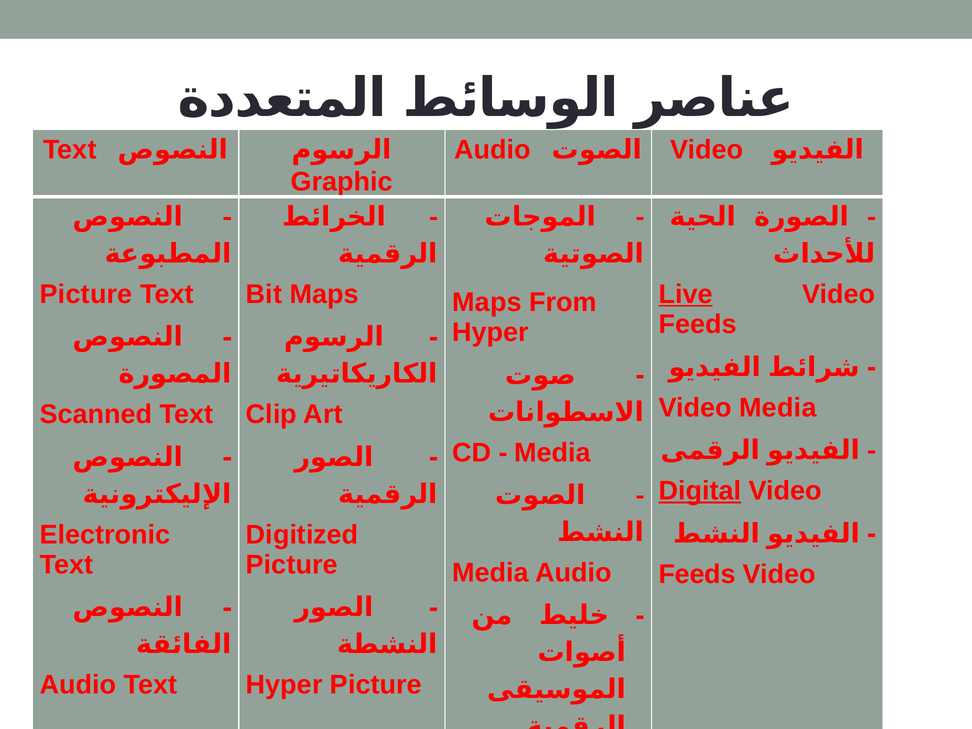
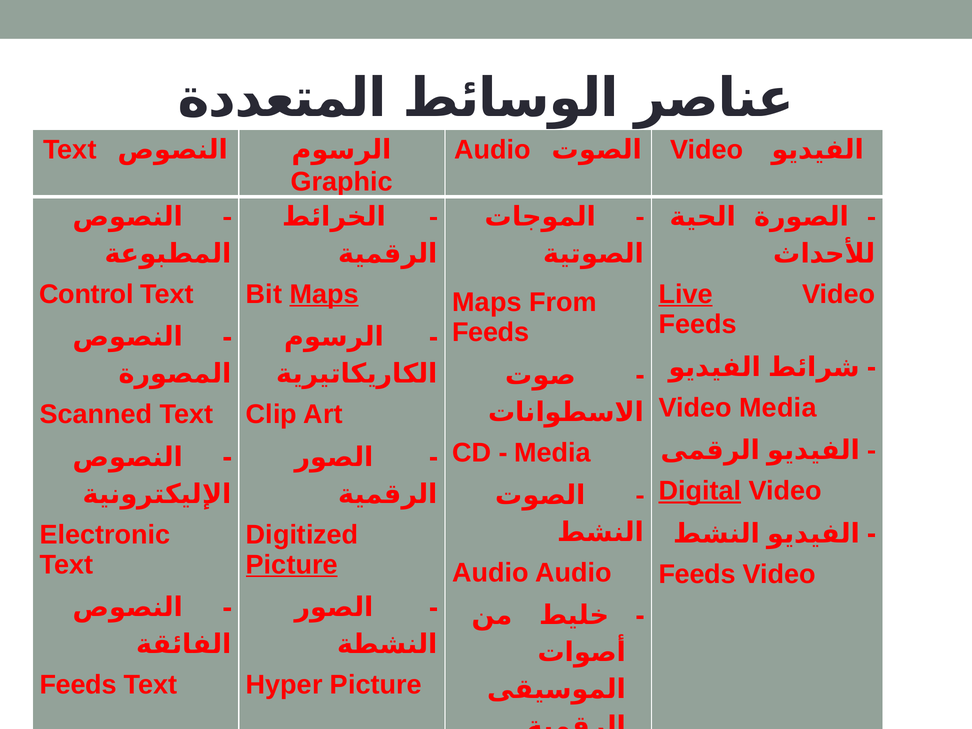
Picture: Picture -> Control (86, 294)
Maps underline: none -> present (324, 294)
Hyper: Hyper -> Feeds (491, 332)
Picture underline: none -> present (292, 565)
Media: Media -> Audio (491, 573)
Audio: Audio -> Feeds (78, 685)
